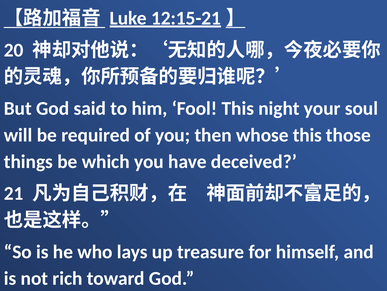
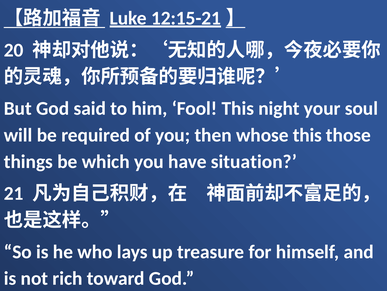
deceived: deceived -> situation (254, 161)
